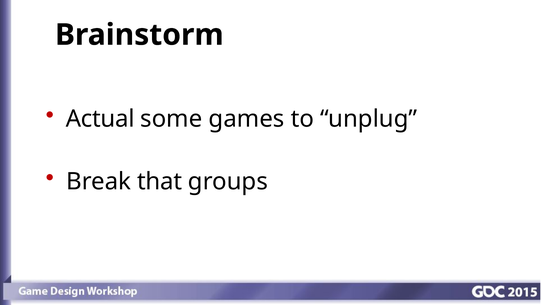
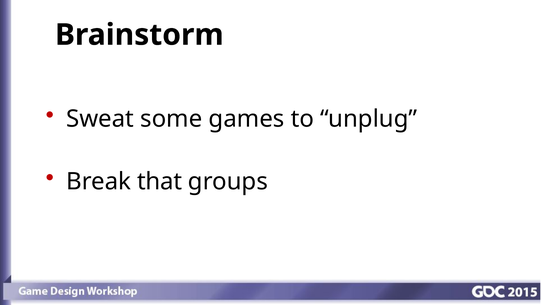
Actual: Actual -> Sweat (100, 119)
